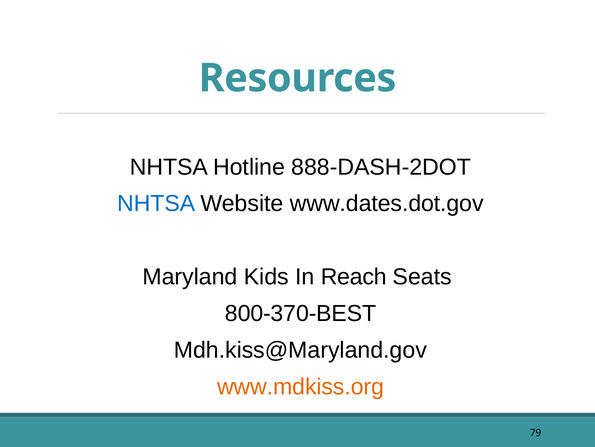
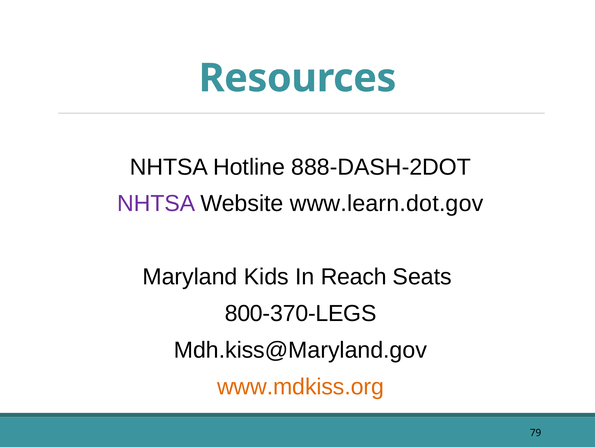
NHTSA colour: blue -> purple (156, 203)
www.dates.dot.gov: www.dates.dot.gov -> www.learn.dot.gov (387, 203)
800-370-BEST: 800-370-BEST -> 800-370-LEGS (301, 313)
